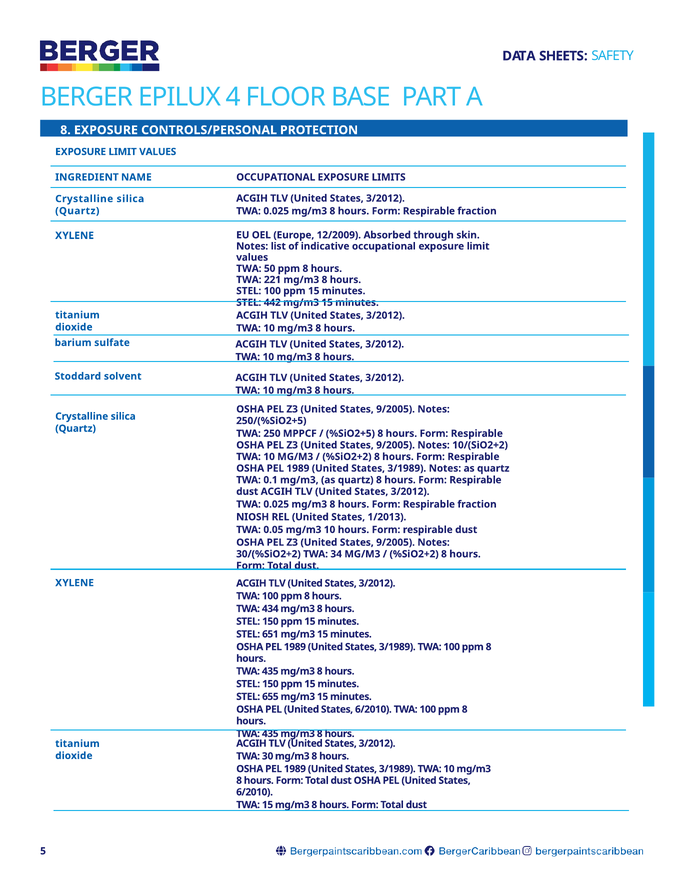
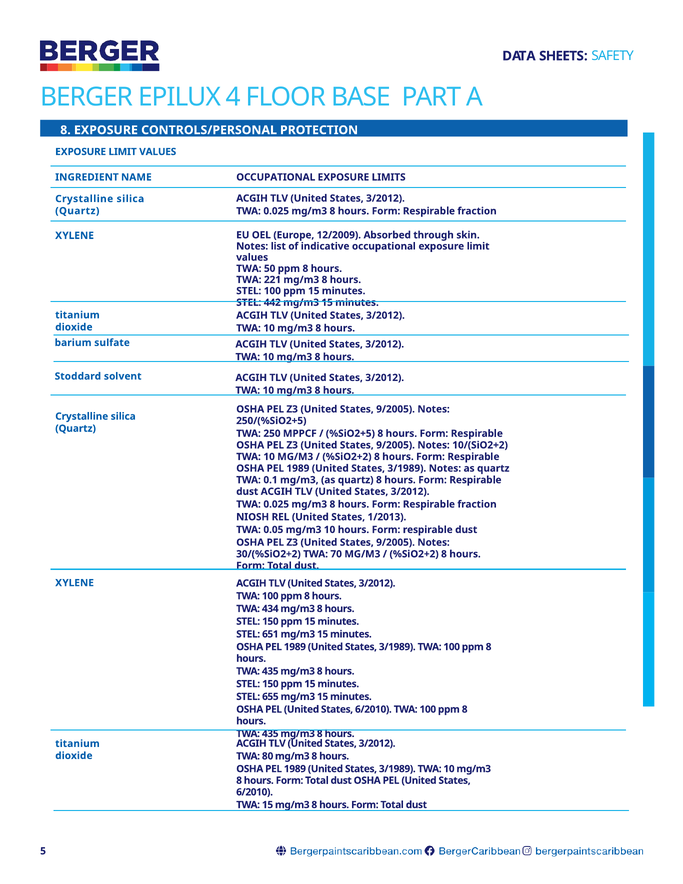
34: 34 -> 70 (336, 554)
30: 30 -> 80 (268, 756)
